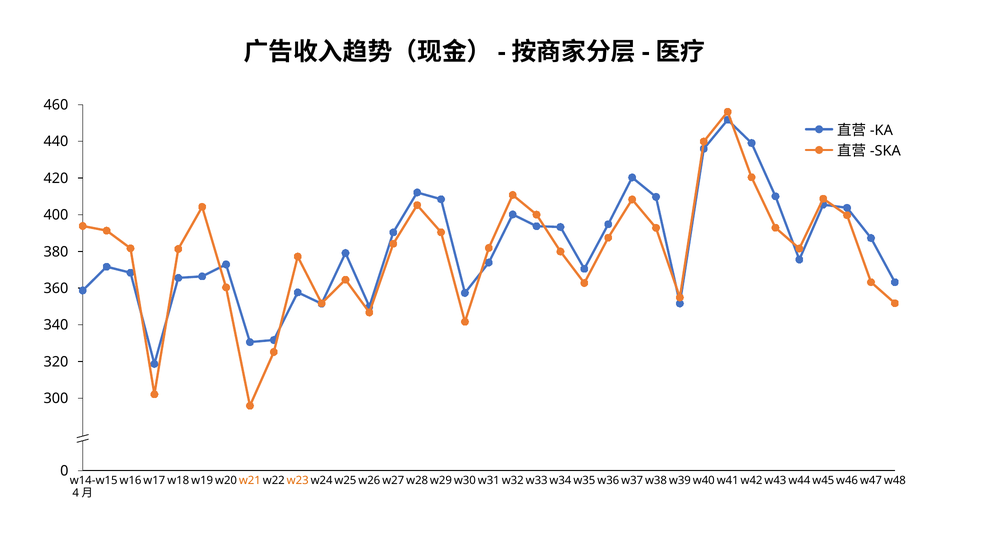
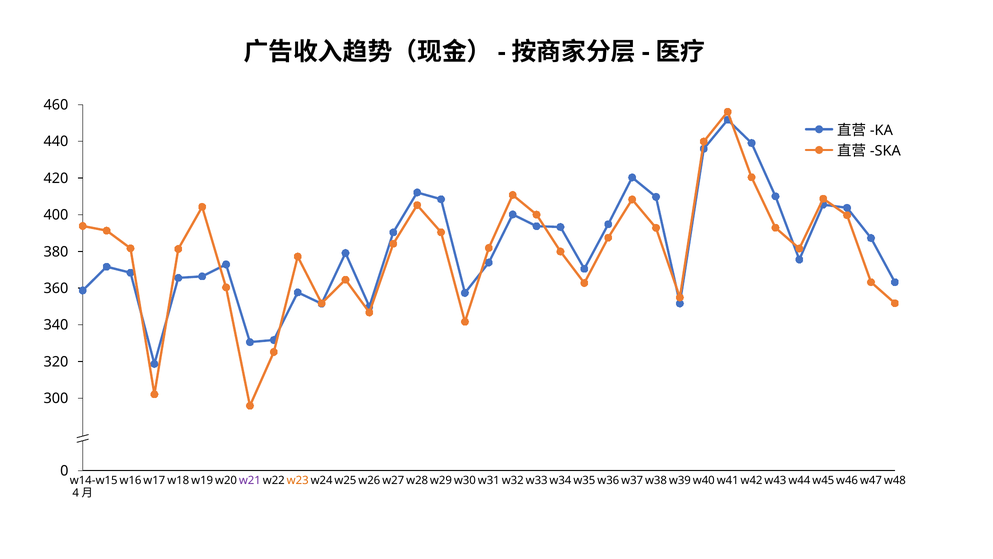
w21 colour: orange -> purple (250, 480)
